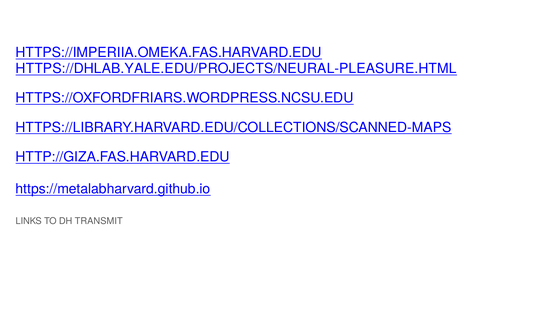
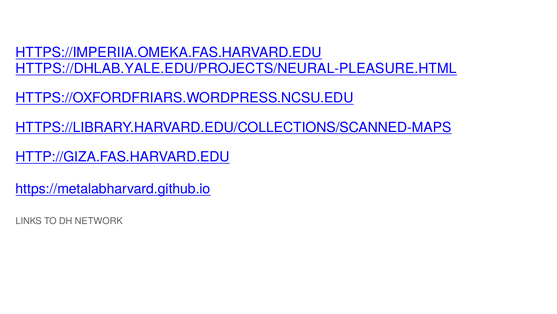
TRANSMIT: TRANSMIT -> NETWORK (99, 221)
